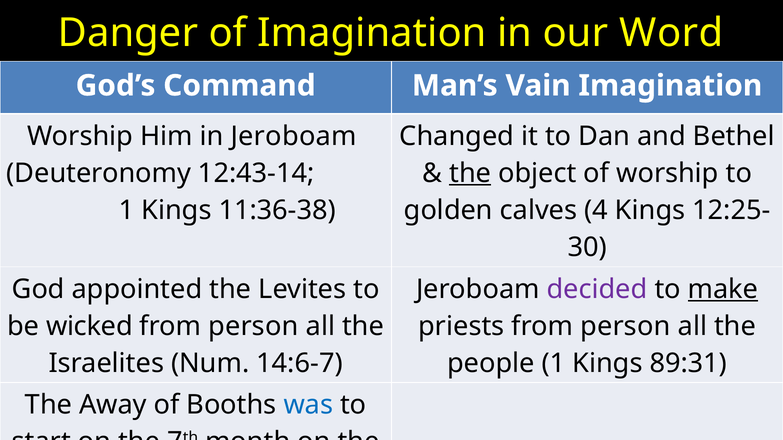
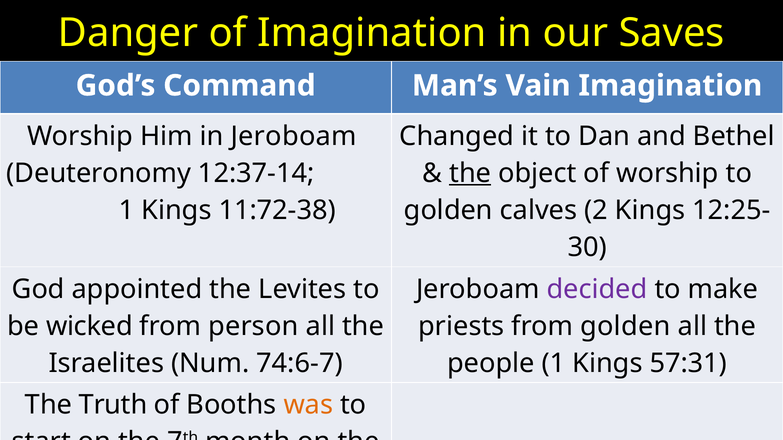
Word: Word -> Saves (672, 33)
12:43-14: 12:43-14 -> 12:37-14 (256, 173)
11:36-38: 11:36-38 -> 11:72-38 (277, 210)
4: 4 -> 2 (596, 210)
make underline: present -> none (723, 289)
priests from person: person -> golden (625, 326)
14:6-7: 14:6-7 -> 74:6-7 (300, 363)
89:31: 89:31 -> 57:31 (688, 363)
Away: Away -> Truth (113, 405)
was colour: blue -> orange (308, 405)
